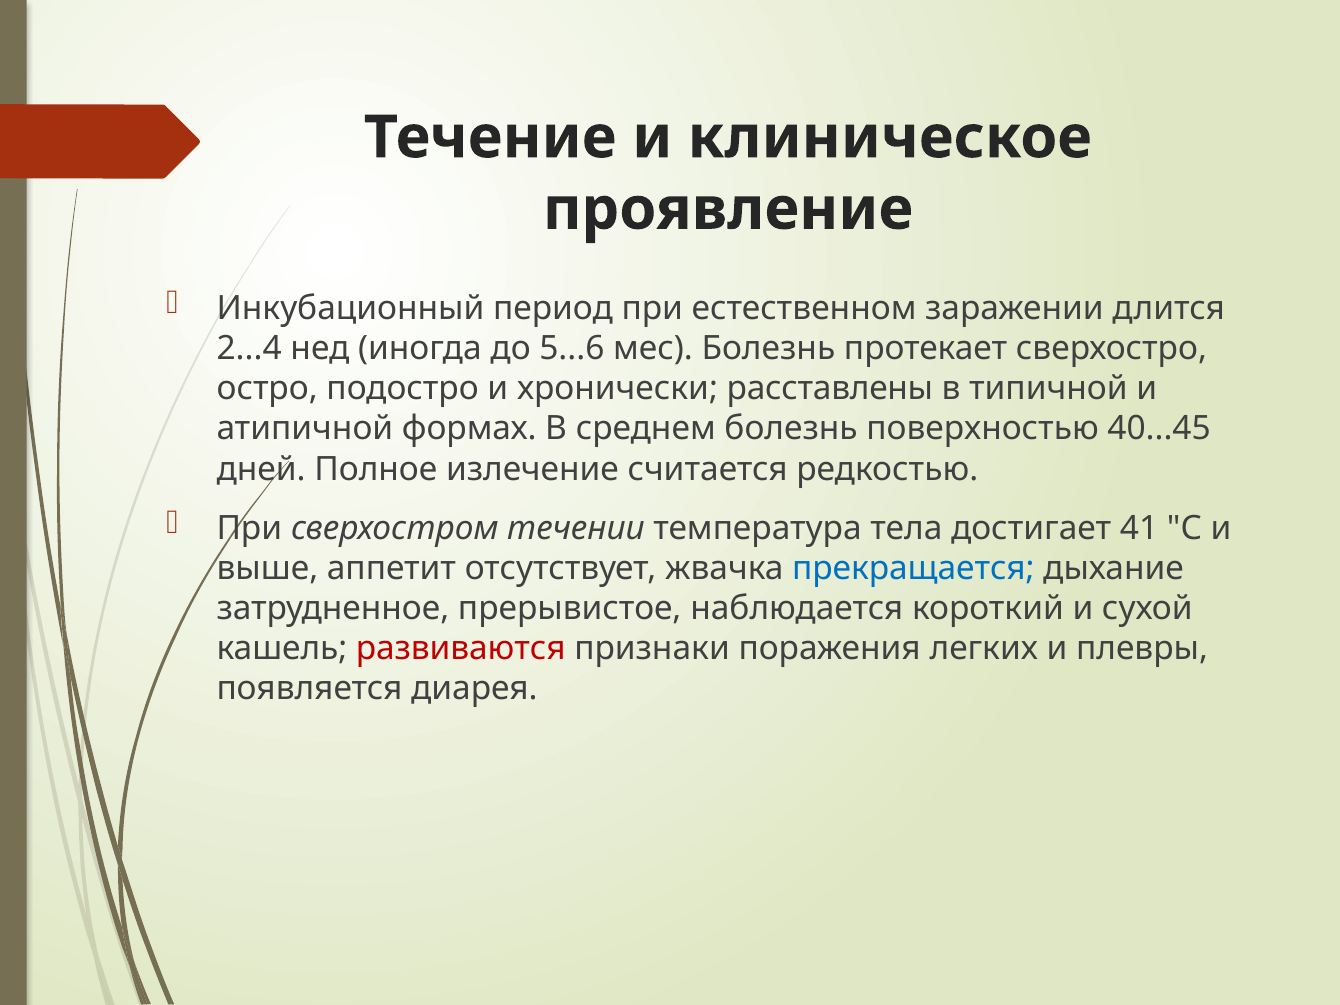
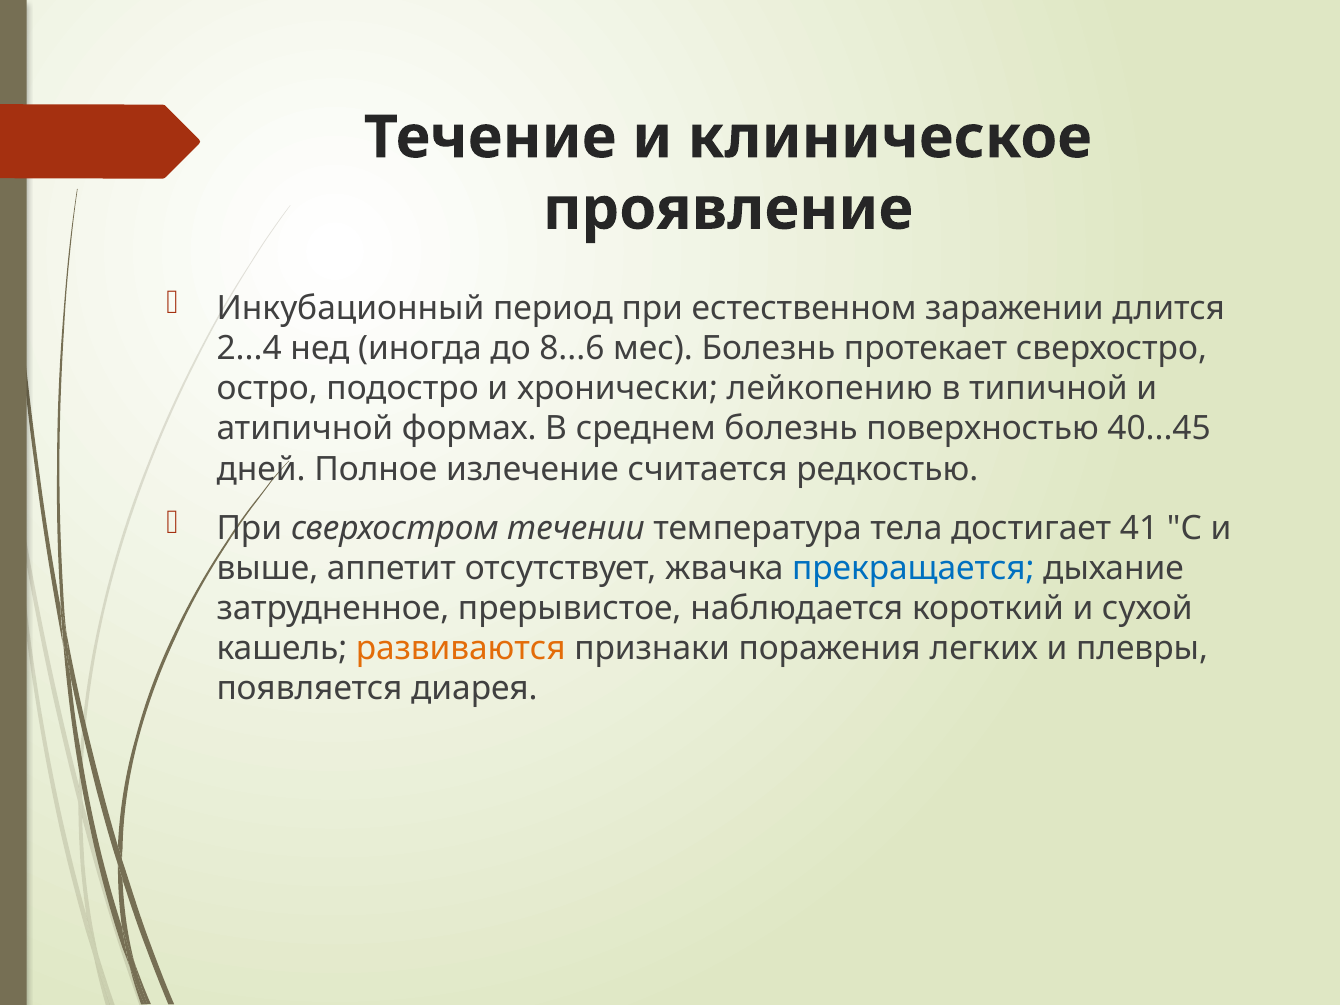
5...6: 5...6 -> 8...6 (572, 349)
расставлены: расставлены -> лейкопению (830, 389)
развиваются colour: red -> orange (461, 649)
